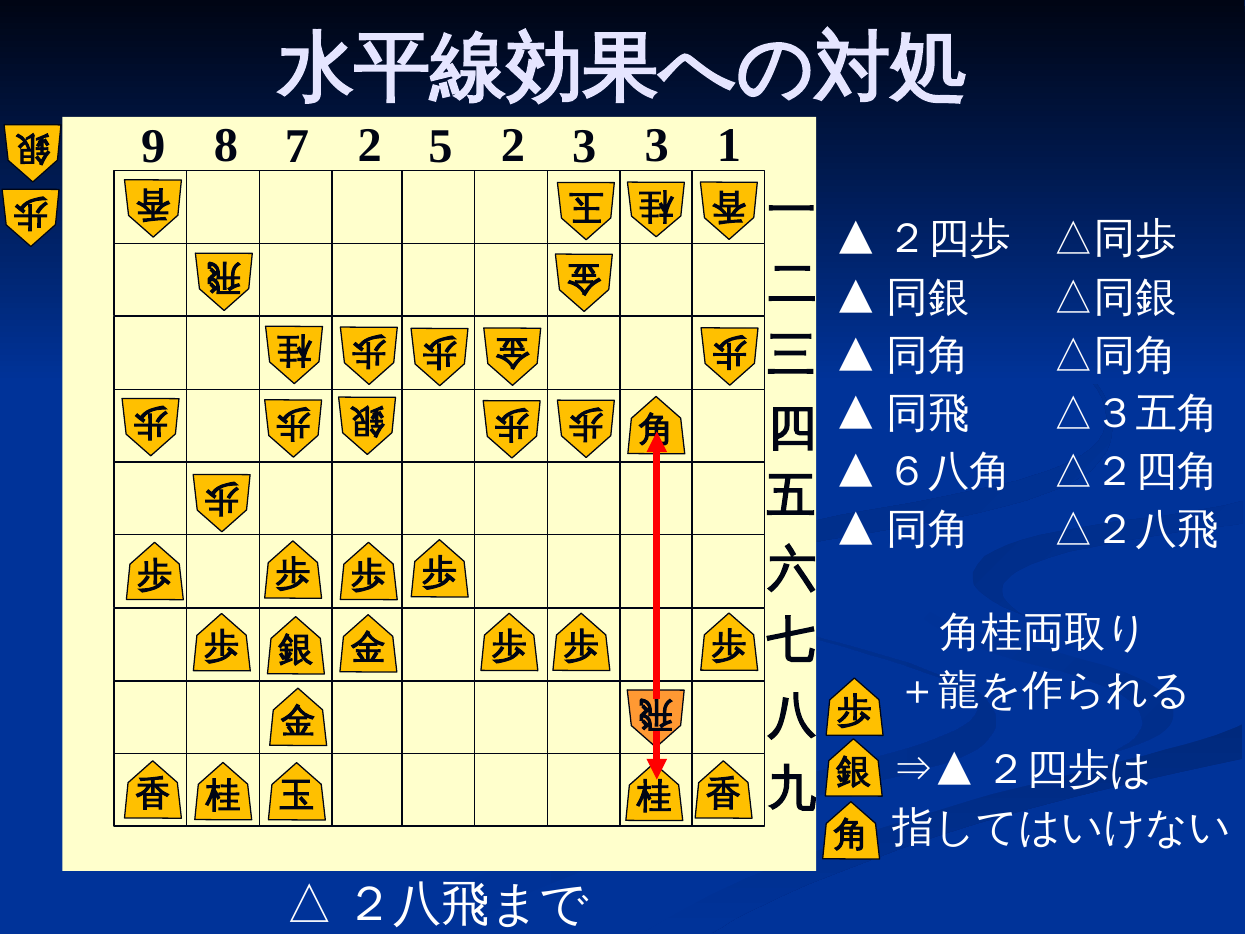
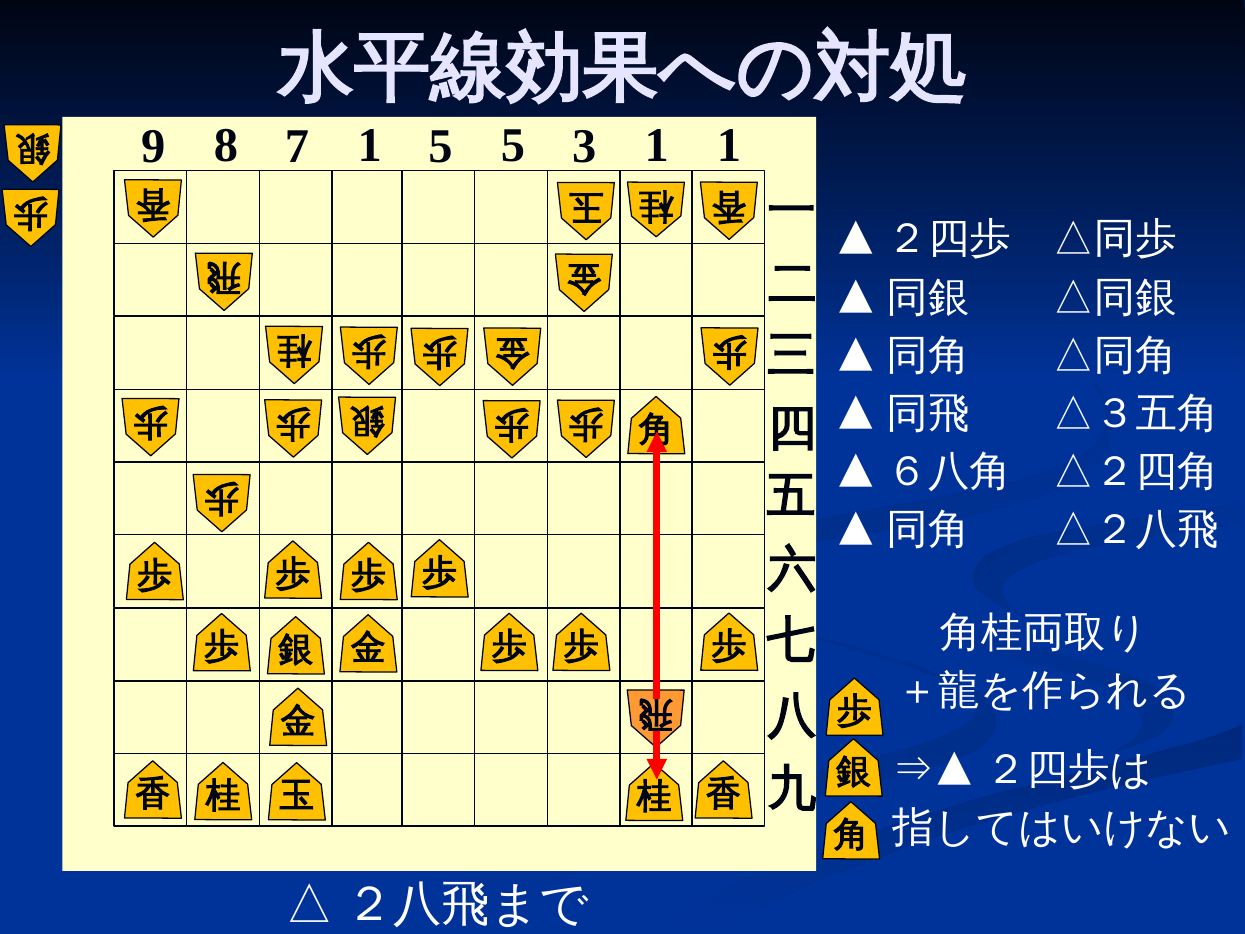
7 2: 2 -> 1 (370, 146)
5 2: 2 -> 5 (513, 146)
3 3: 3 -> 1 (657, 146)
